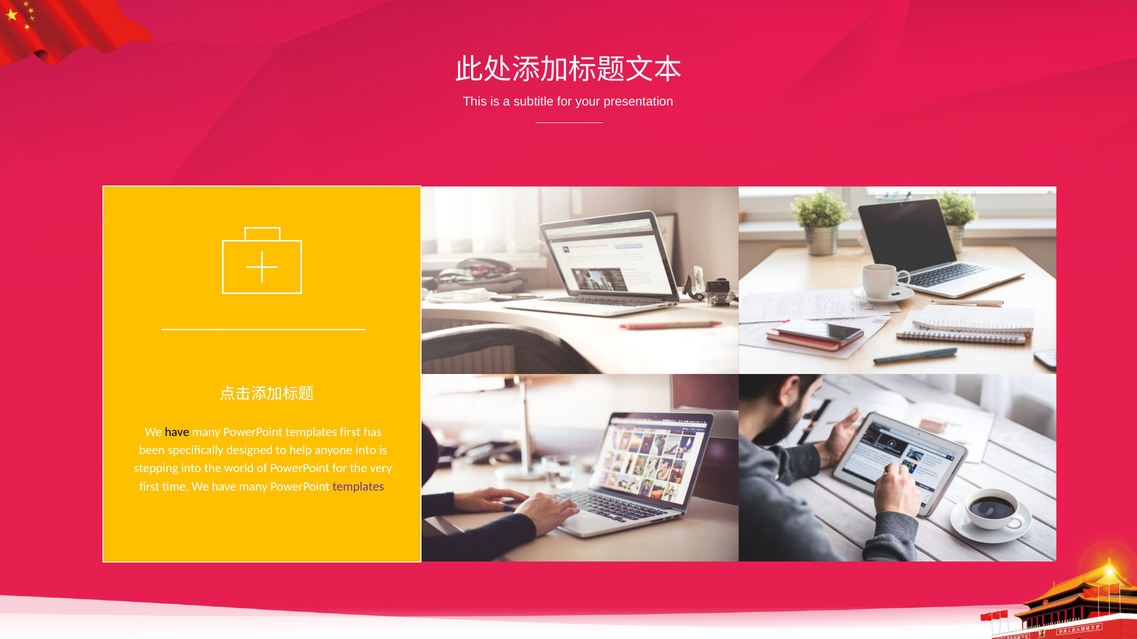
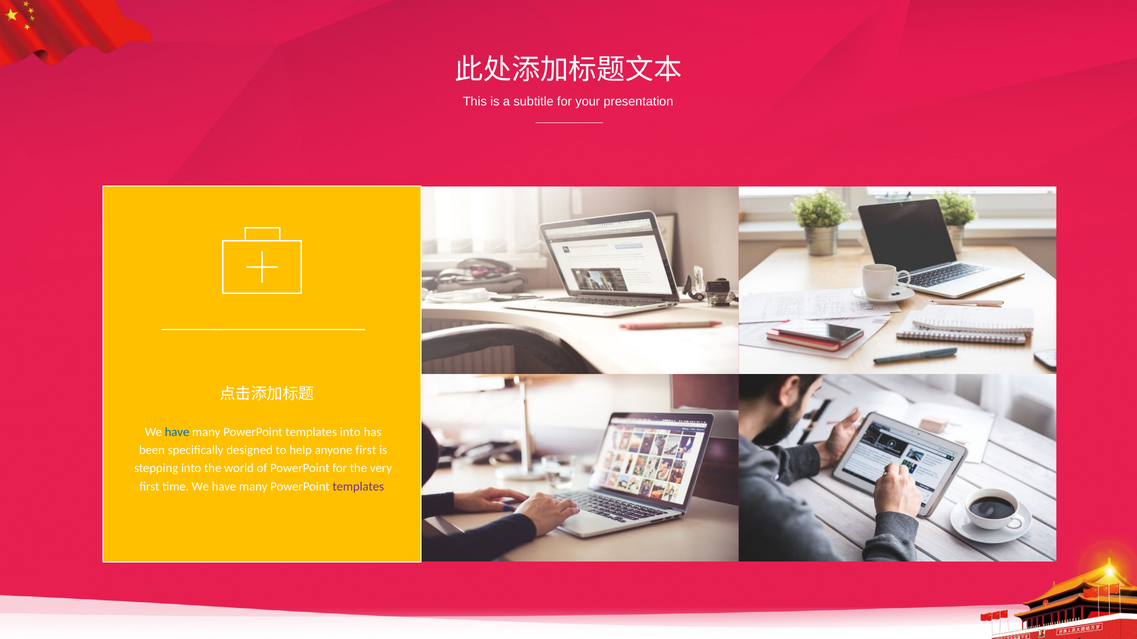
have colour: black -> blue (177, 432)
templates first: first -> into (350, 432)
anyone into: into -> first (366, 450)
